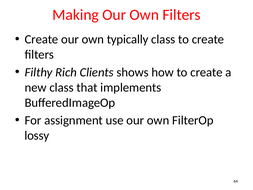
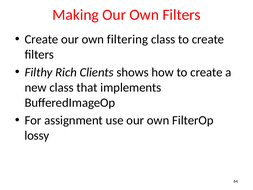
typically: typically -> filtering (128, 39)
